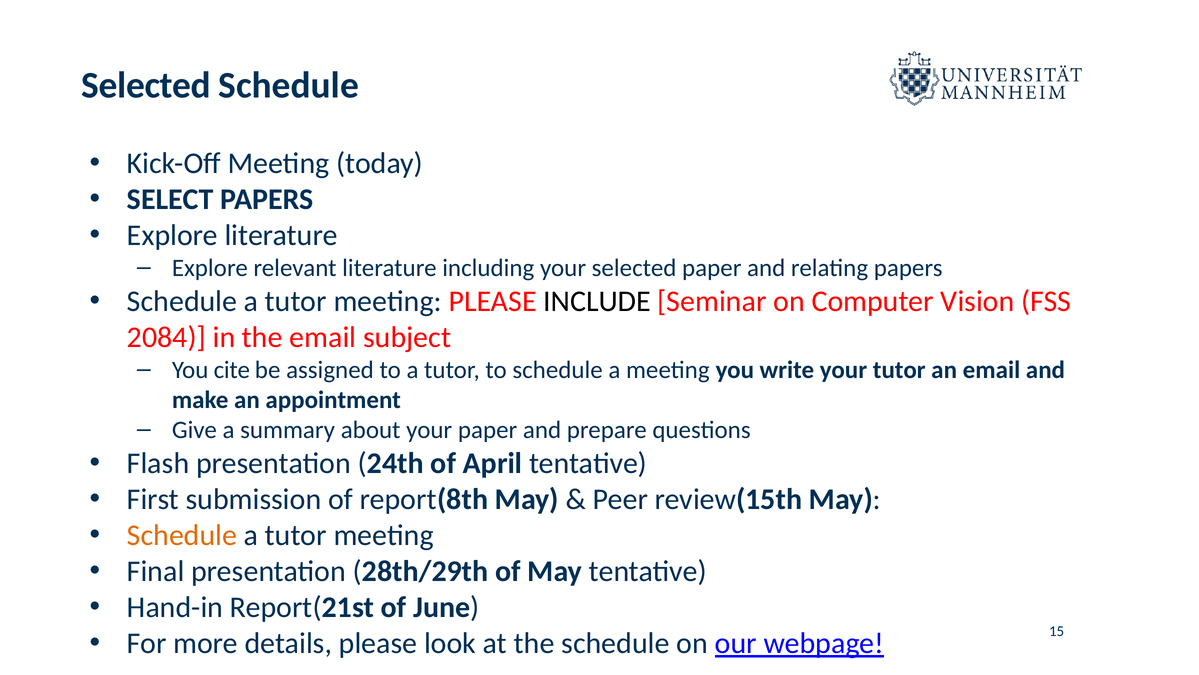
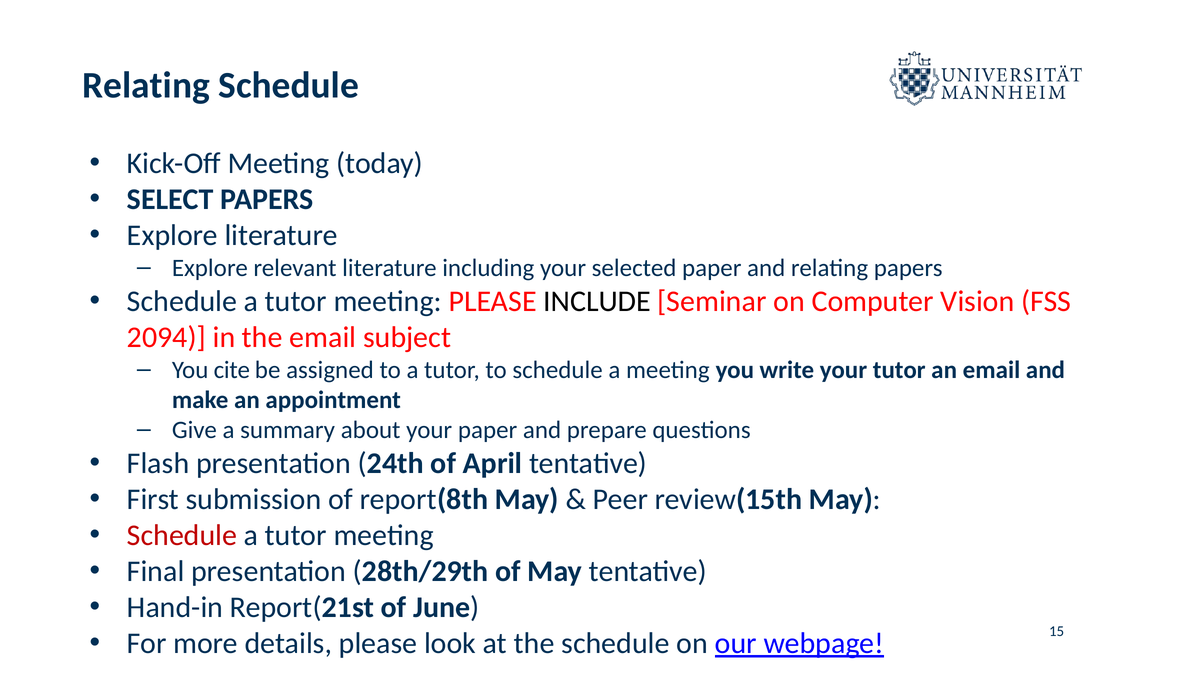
Selected: Selected -> Relating (146, 85)
2084: 2084 -> 2094 (166, 337)
Schedule colour: orange -> red (182, 535)
